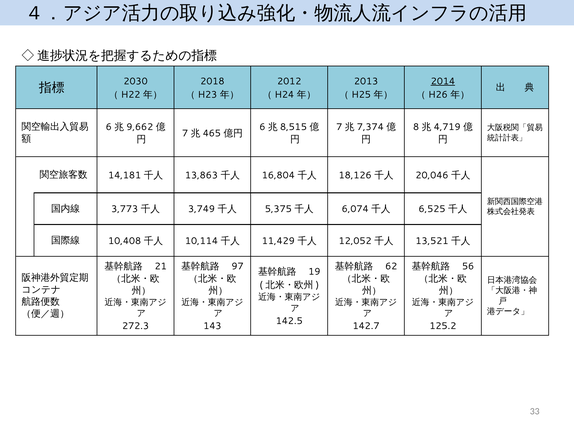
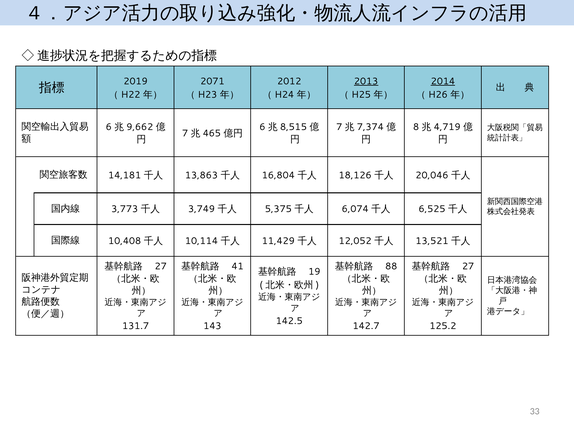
2030: 2030 -> 2019 (136, 81)
2018: 2018 -> 2071 (212, 81)
2013 underline: none -> present (366, 81)
21: 21 -> 27 (161, 266)
97: 97 -> 41 (238, 266)
62: 62 -> 88 (391, 266)
56: 56 -> 27 (468, 266)
272.3: 272.3 -> 131.7 (136, 326)
